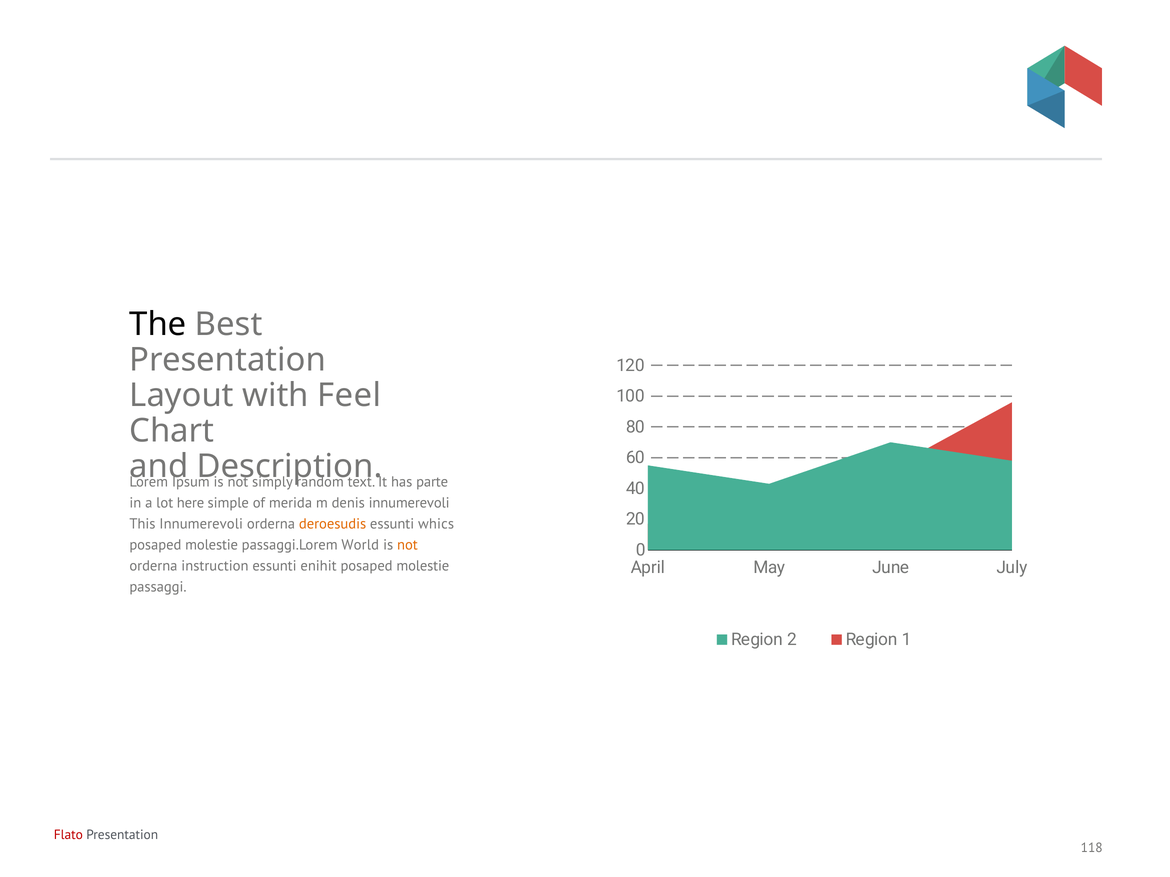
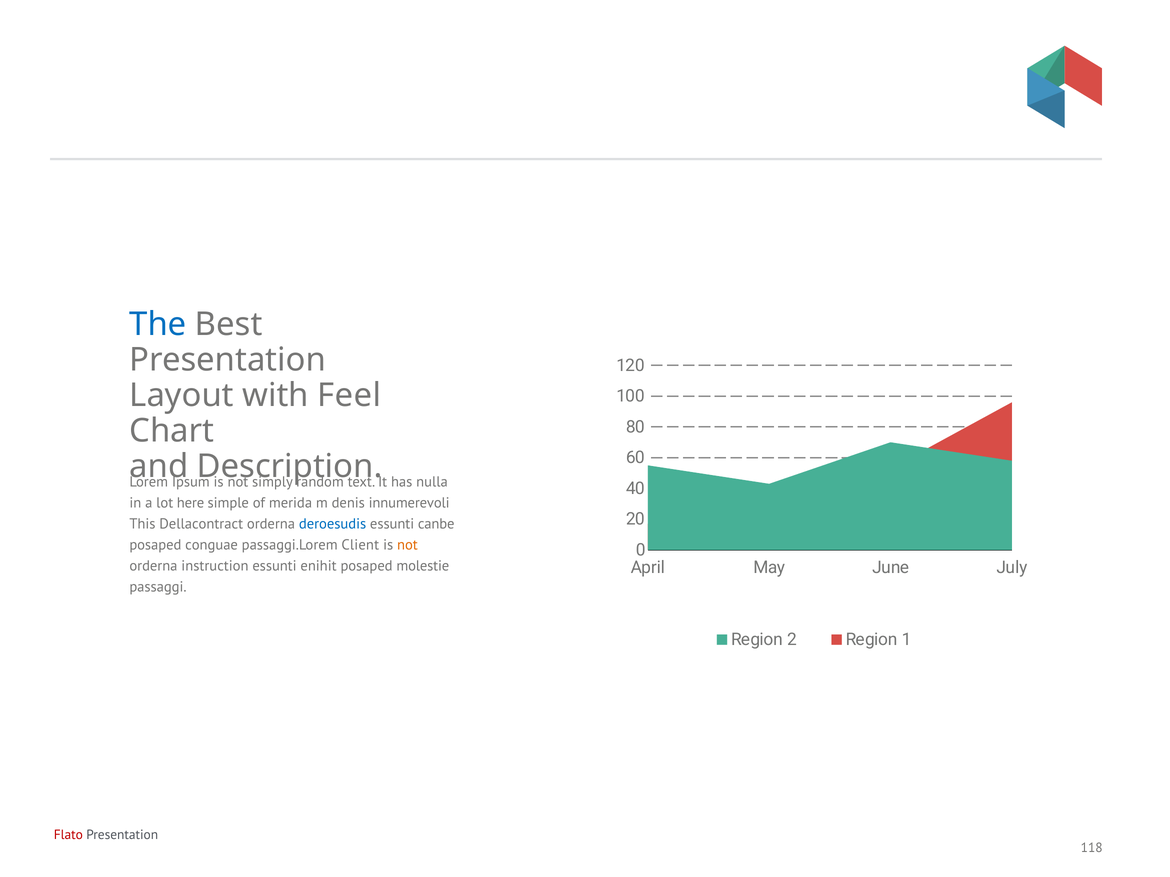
The colour: black -> blue (158, 325)
parte: parte -> nulla (432, 482)
This Innumerevoli: Innumerevoli -> Dellacontract (201, 524)
deroesudis colour: orange -> blue (333, 524)
whics: whics -> canbe (436, 524)
molestie: molestie -> conguae (212, 545)
World: World -> Client (360, 545)
